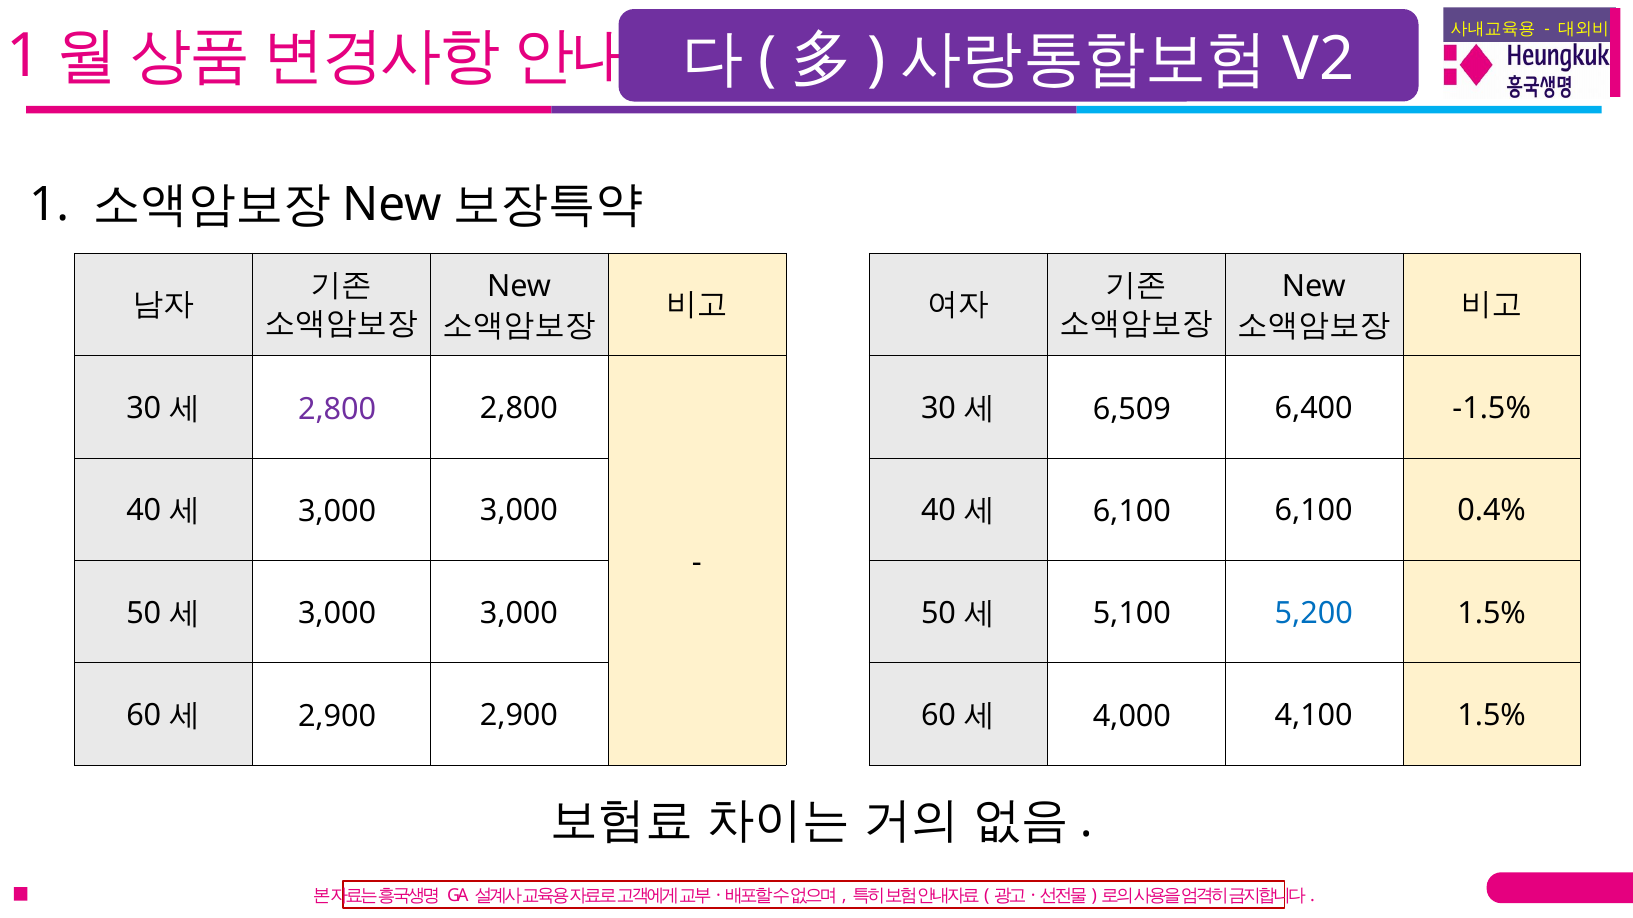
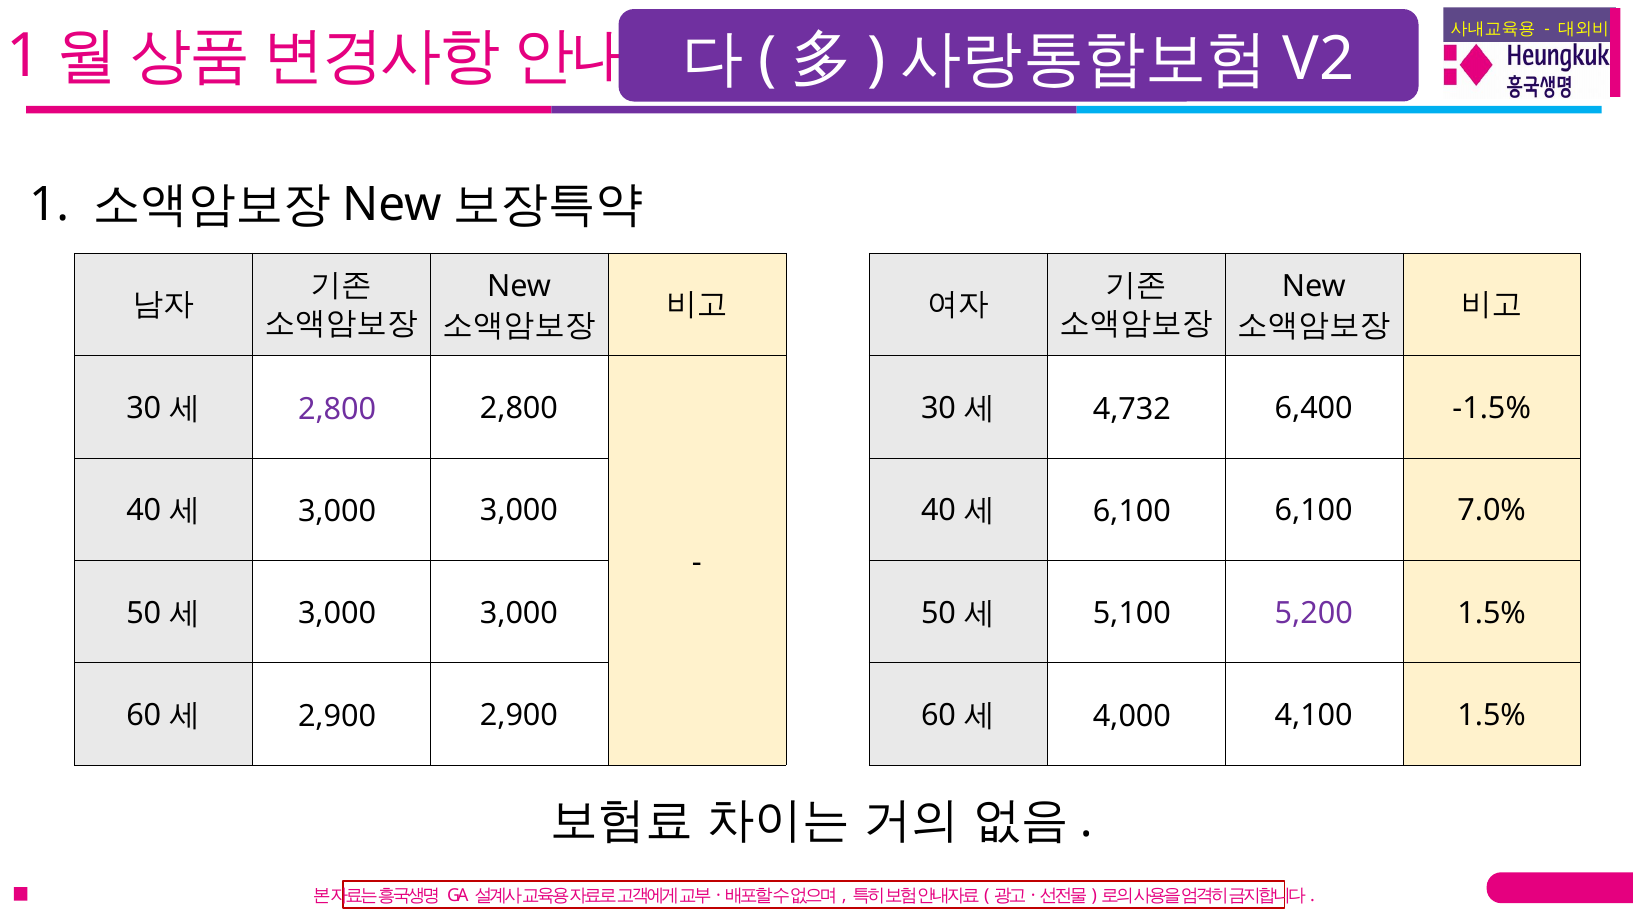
6,509: 6,509 -> 4,732 (1132, 409)
0.4%: 0.4% -> 7.0% (1492, 511)
5,200 colour: blue -> purple (1314, 613)
